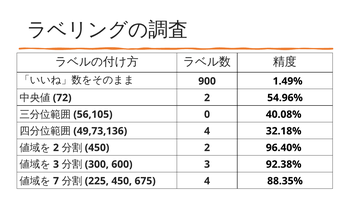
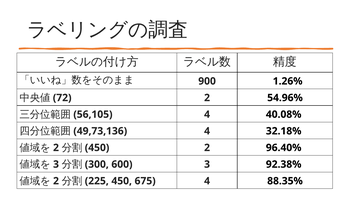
1.49%: 1.49% -> 1.26% (288, 81)
0: 0 -> 4 (207, 114)
7: 7 -> 2 (56, 181)
